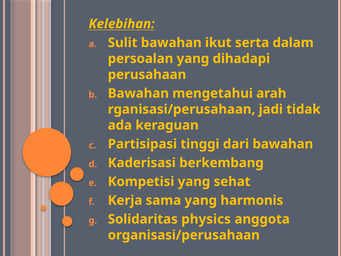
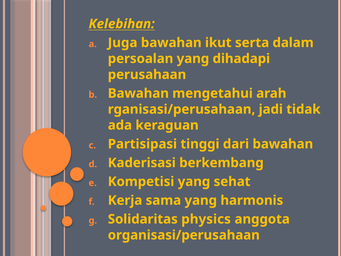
Sulit: Sulit -> Juga (123, 43)
